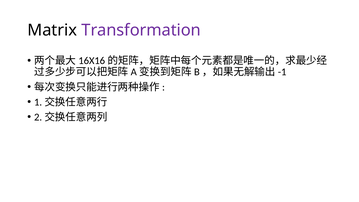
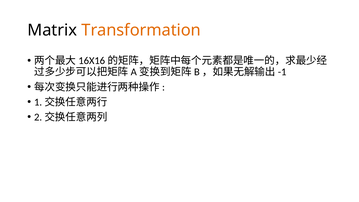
Transformation colour: purple -> orange (141, 30)
